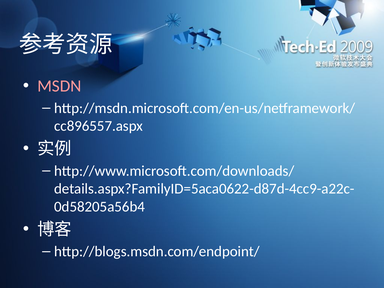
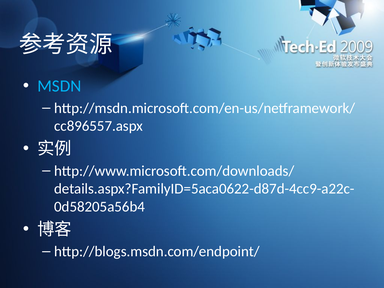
MSDN colour: pink -> light blue (59, 86)
